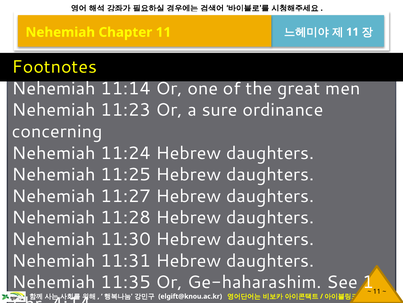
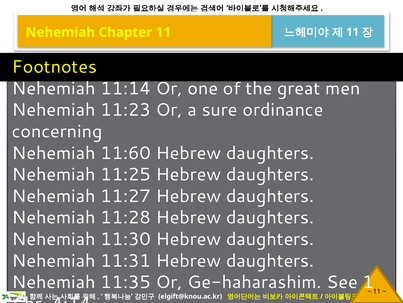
11:24: 11:24 -> 11:60 (126, 153)
